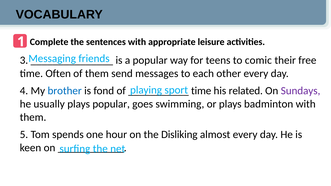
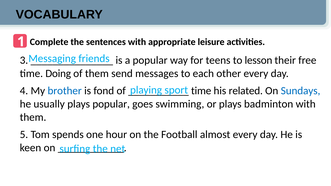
comic: comic -> lesson (258, 60)
Often: Often -> Doing (58, 74)
Sundays colour: purple -> blue (301, 91)
Disliking: Disliking -> Football (179, 135)
